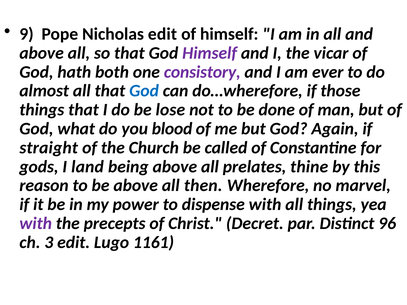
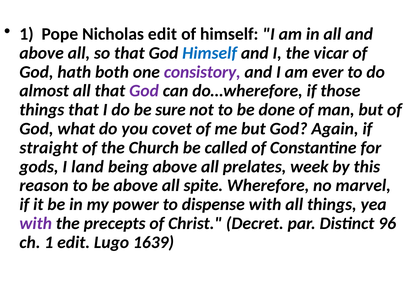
9: 9 -> 1 (26, 34)
Himself colour: purple -> blue (210, 53)
God colour: blue -> purple (144, 91)
lose: lose -> sure (171, 110)
blood: blood -> covet (172, 129)
thine: thine -> week (309, 167)
then: then -> spite (203, 186)
ch 3: 3 -> 1 (49, 242)
1161: 1161 -> 1639 (154, 242)
